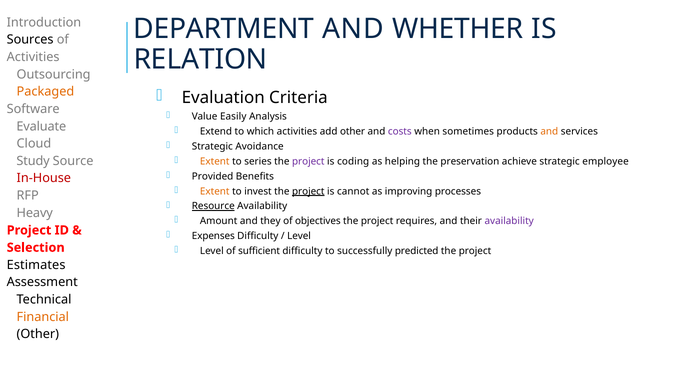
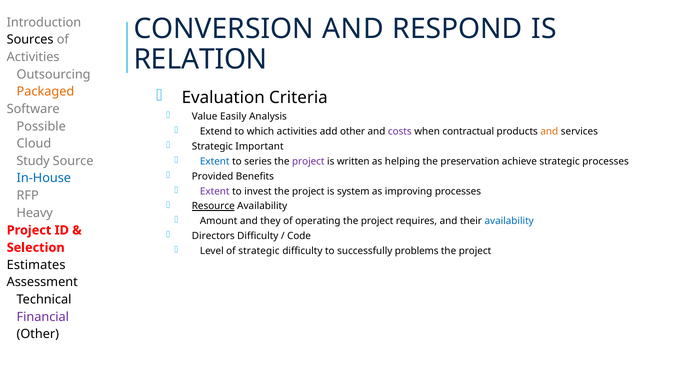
DEPARTMENT: DEPARTMENT -> CONVERSION (224, 29)
WHETHER: WHETHER -> RESPOND (457, 29)
Evaluate: Evaluate -> Possible (41, 126)
sometimes: sometimes -> contractual (468, 131)
Avoidance: Avoidance -> Important (260, 146)
Extent colour: orange -> blue (215, 161)
coding: coding -> written (353, 161)
strategic employee: employee -> processes (606, 161)
In-House colour: red -> blue (44, 178)
Extent colour: orange -> purple (215, 191)
project underline: present -> none (308, 191)
cannot: cannot -> system (353, 191)
objectives: objectives -> operating (318, 221)
availability colour: purple -> blue (509, 221)
Expenses: Expenses -> Directors (213, 236)
Level: Level -> Code (299, 236)
of sufficient: sufficient -> strategic (259, 251)
predicted: predicted -> problems (417, 251)
Financial colour: orange -> purple (43, 316)
